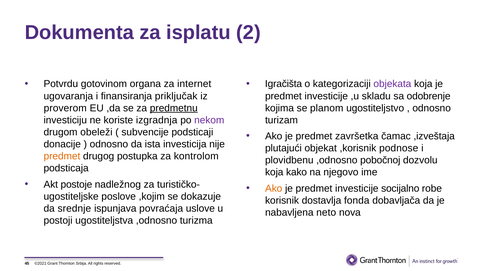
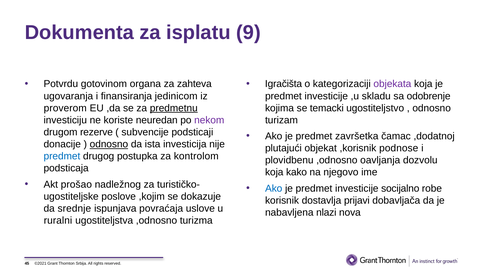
2: 2 -> 9 (248, 32)
internet: internet -> zahteva (194, 84)
priključak: priključak -> jedinicom (176, 96)
planom: planom -> temacki (327, 108)
izgradnja: izgradnja -> neuredan (157, 120)
obeleži: obeleži -> rezerve (96, 132)
,izveštaja: ,izveštaja -> ,dodatnoj (434, 136)
odnosno underline: none -> present (109, 144)
predmet colour: orange -> blue (62, 156)
pobočnoj: pobočnoj -> oavljanja (380, 160)
postoje: postoje -> prošao (76, 184)
Ako colour: orange -> blue (274, 188)
fonda: fonda -> prijavi (357, 200)
neto: neto -> nlazi (326, 212)
postoji: postoji -> ruralni (58, 220)
